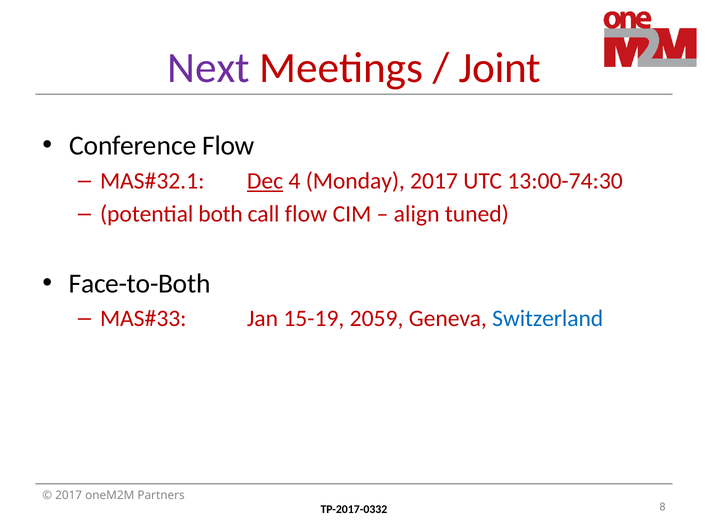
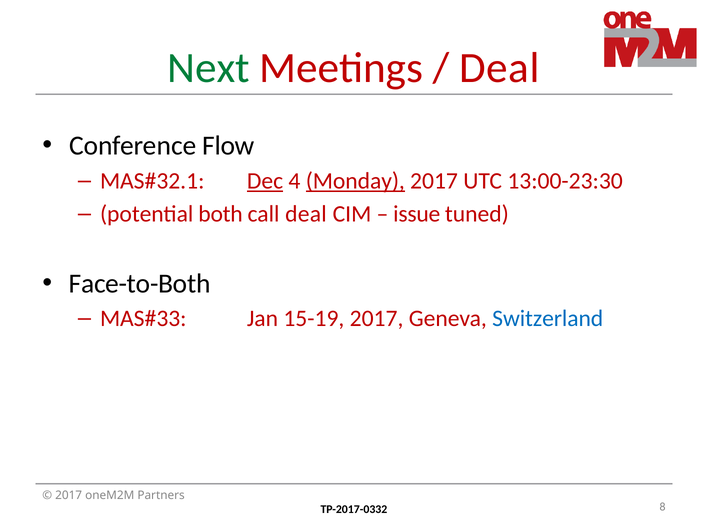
Next colour: purple -> green (209, 68)
Joint: Joint -> Deal (499, 68)
Monday underline: none -> present (355, 181)
13:00-74:30: 13:00-74:30 -> 13:00-23:30 (565, 181)
call flow: flow -> deal (306, 214)
align: align -> issue (417, 214)
15-19 2059: 2059 -> 2017 (377, 319)
